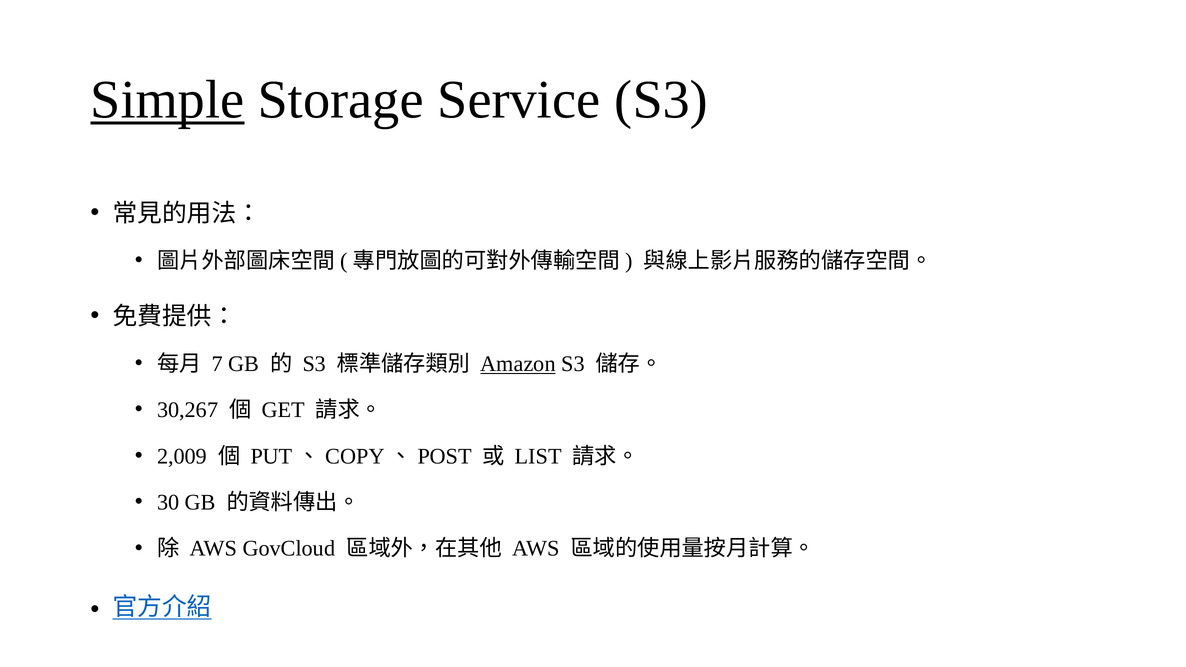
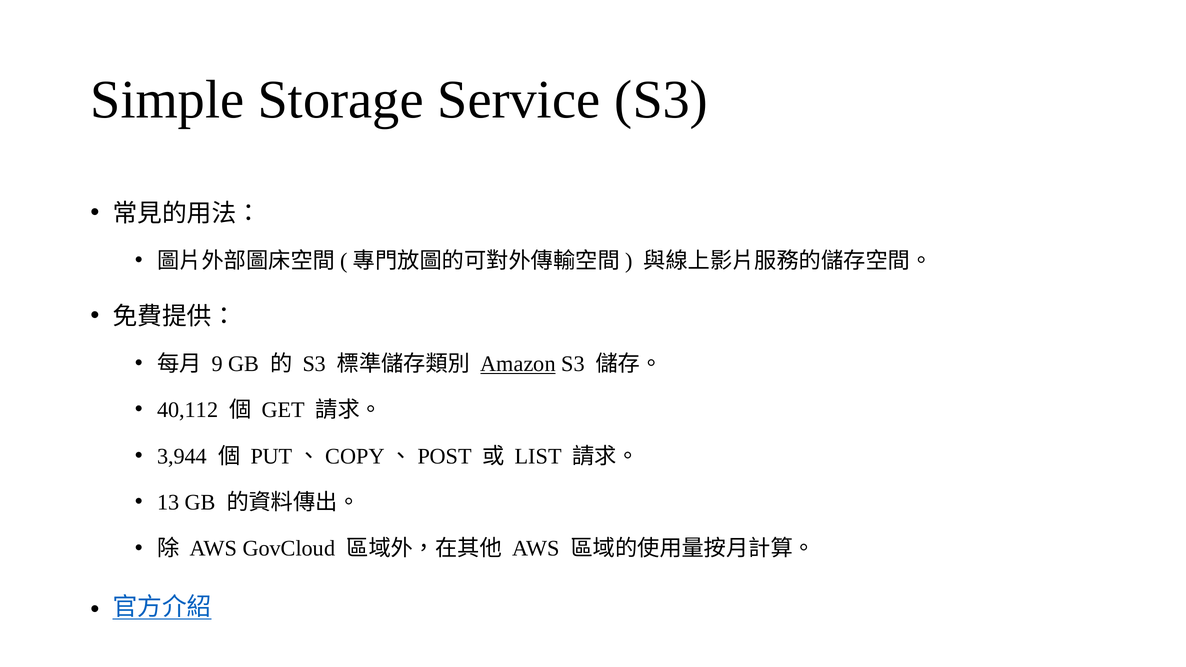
Simple underline: present -> none (167, 100)
7: 7 -> 9 (217, 364)
30,267: 30,267 -> 40,112 (188, 410)
2,009: 2,009 -> 3,944 (182, 456)
30: 30 -> 13 (168, 503)
